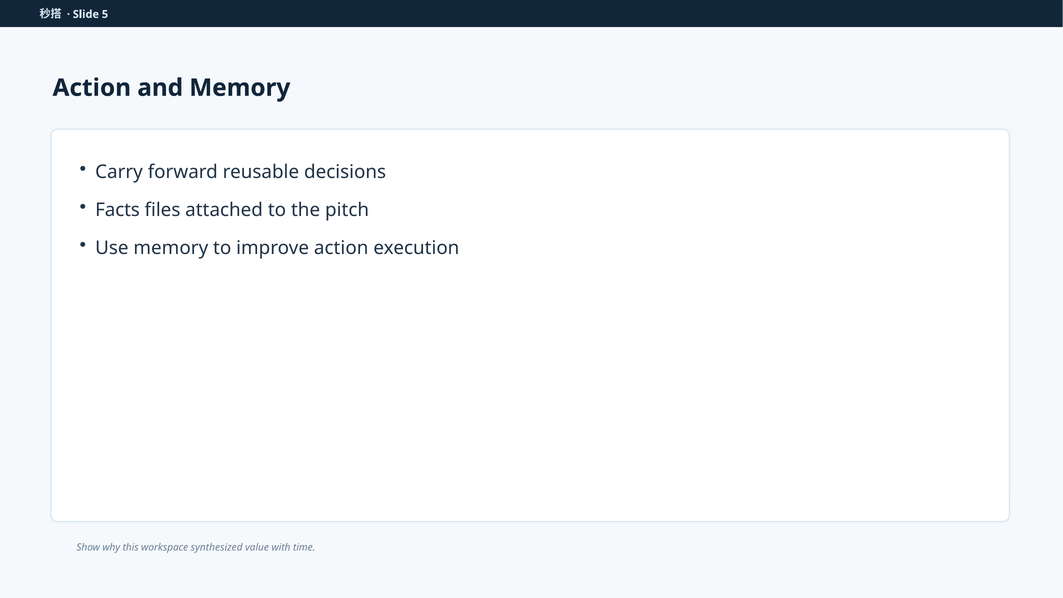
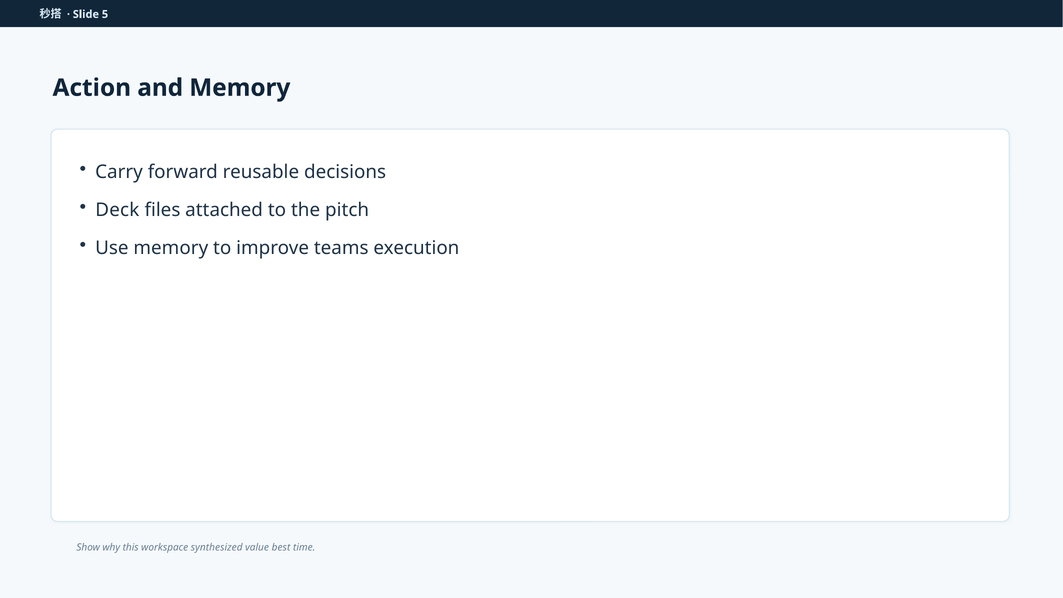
Facts: Facts -> Deck (117, 210)
improve action: action -> teams (341, 248)
with: with -> best (281, 548)
